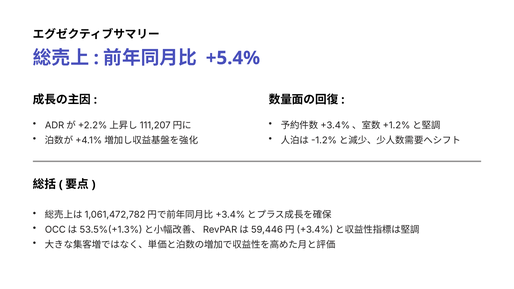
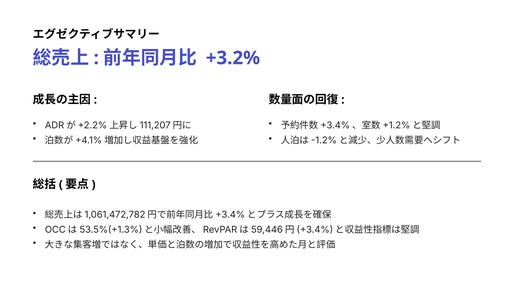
+5.4%: +5.4% -> +3.2% (233, 58)
